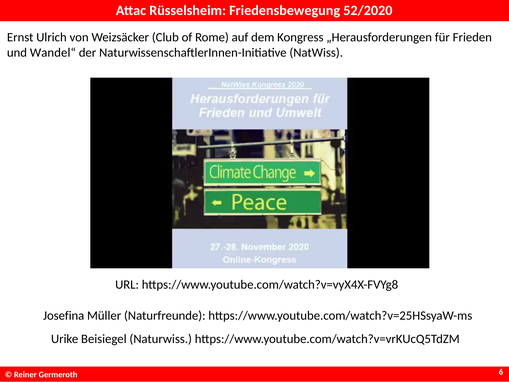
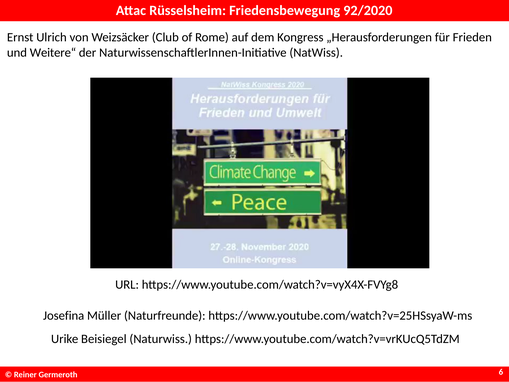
52/2020: 52/2020 -> 92/2020 (368, 10)
Wandel“: Wandel“ -> Weitere“ (53, 53)
